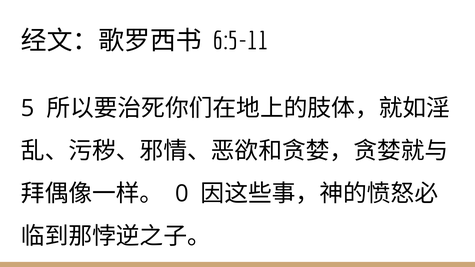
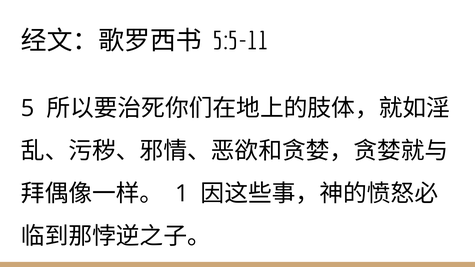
6:5-11: 6:5-11 -> 5:5-11 (241, 41)
0: 0 -> 1 (182, 194)
